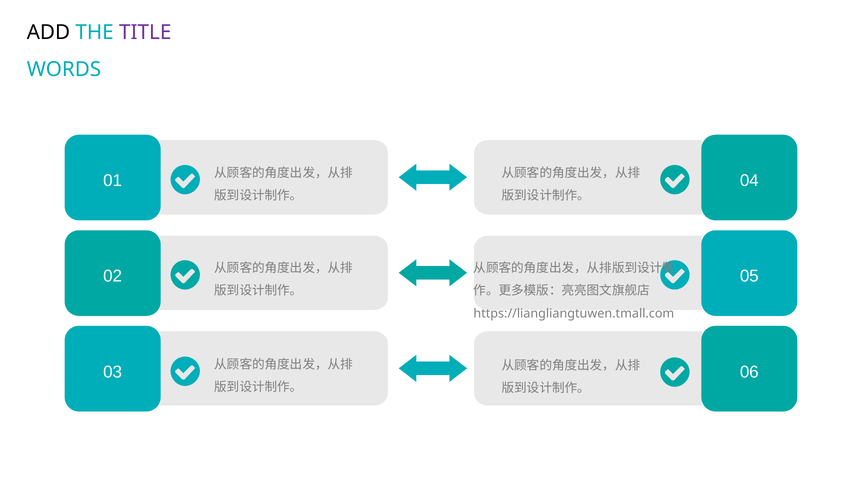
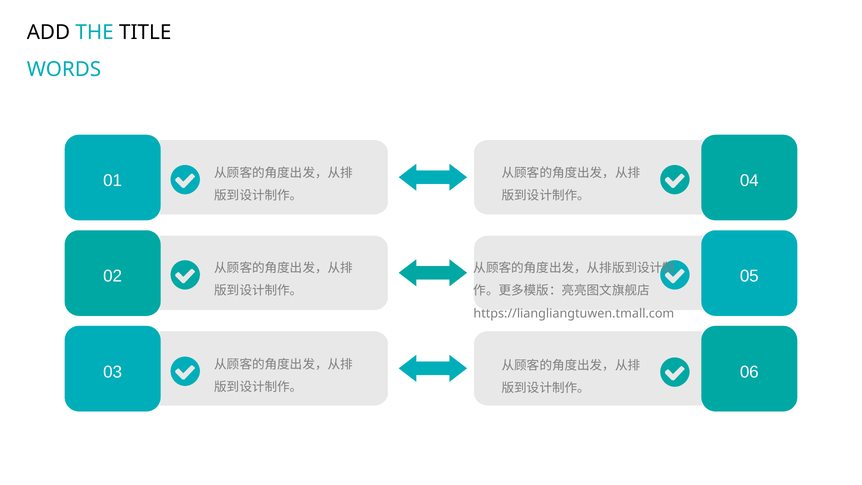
TITLE colour: purple -> black (145, 32)
